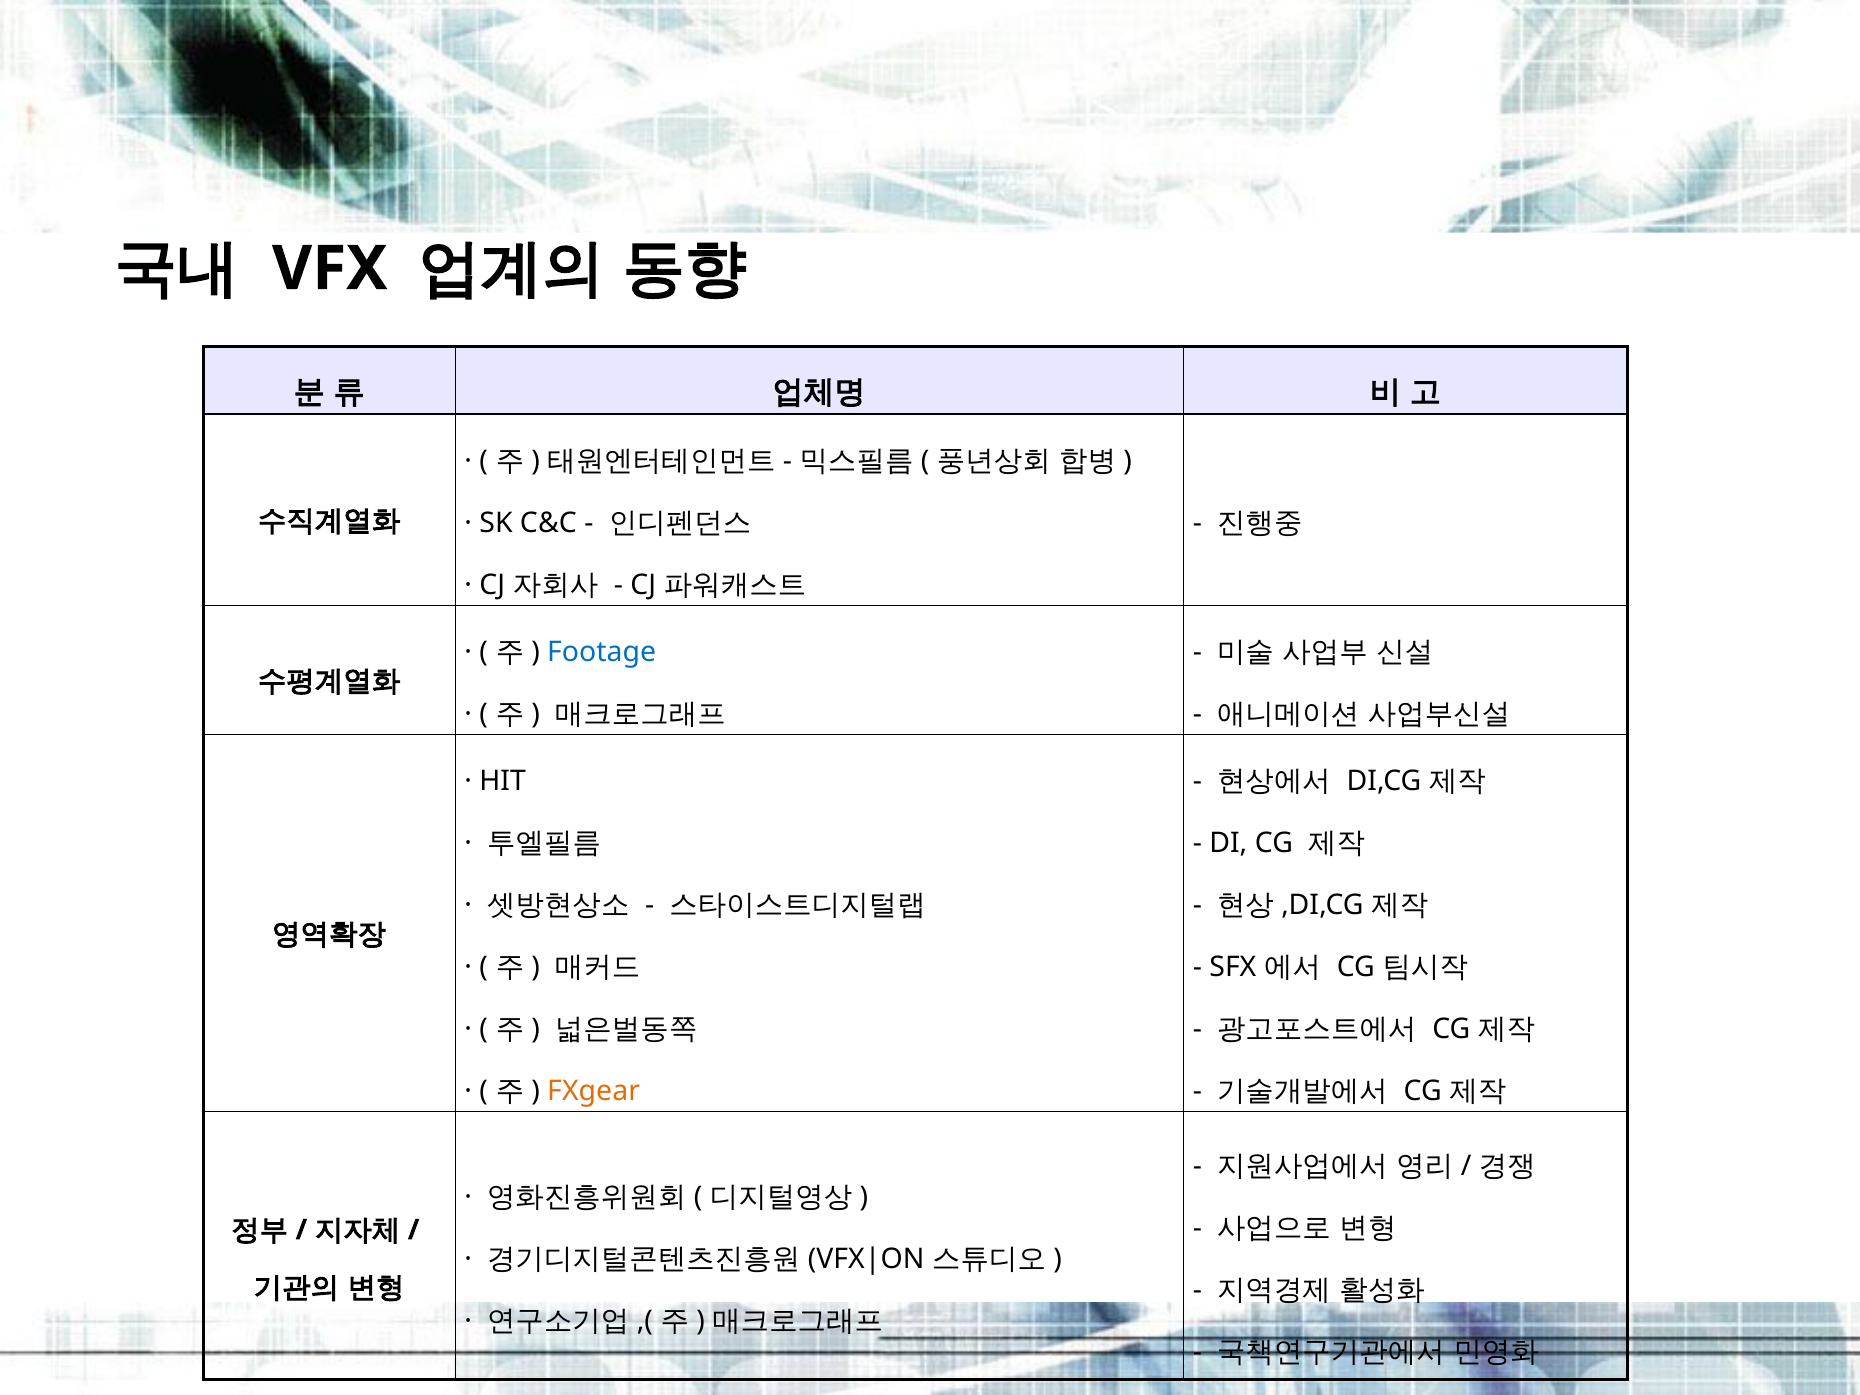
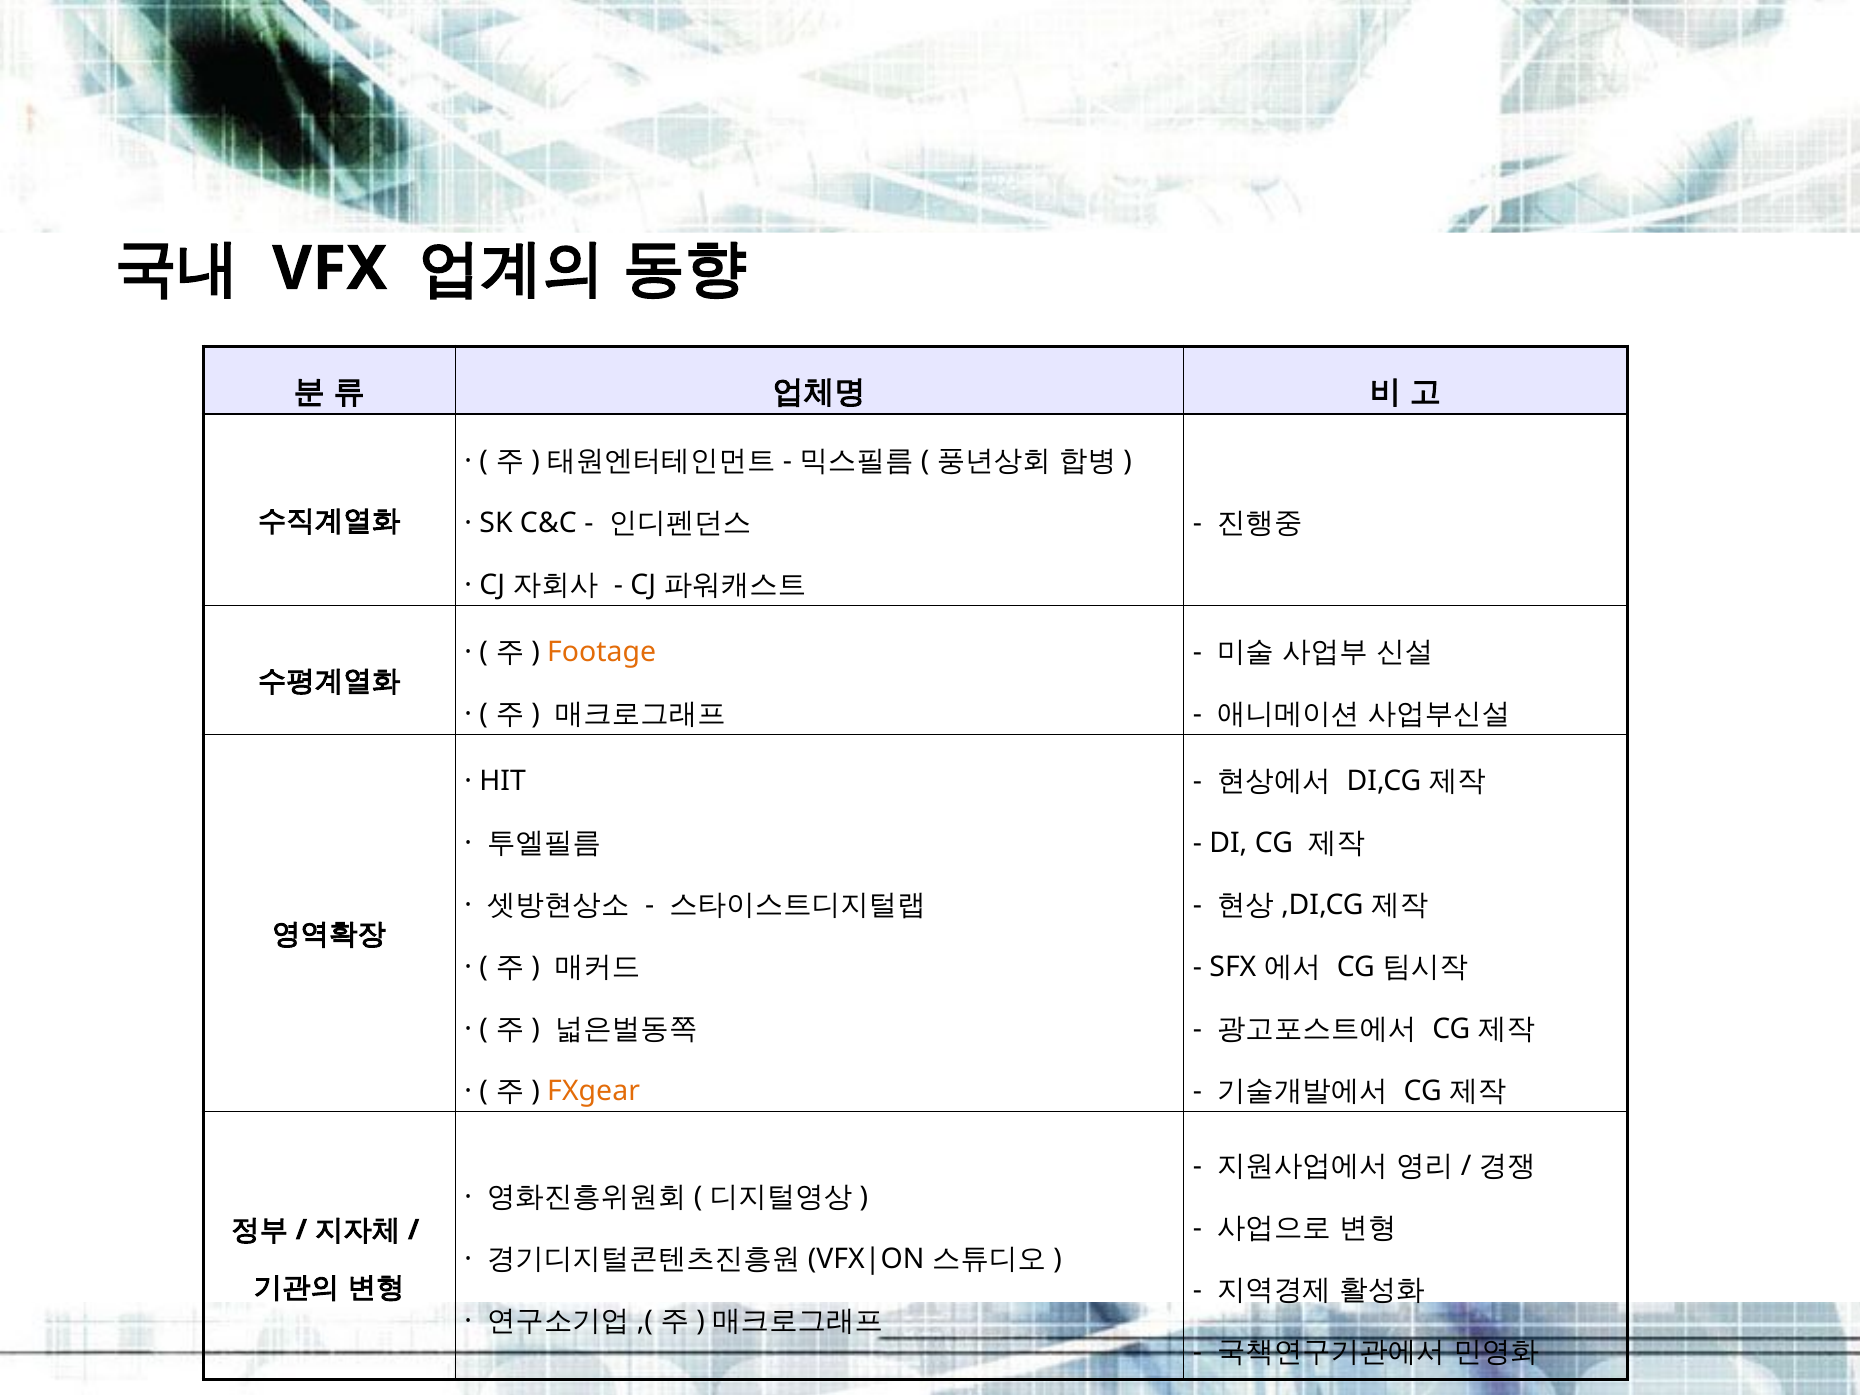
Footage colour: blue -> orange (602, 652)
